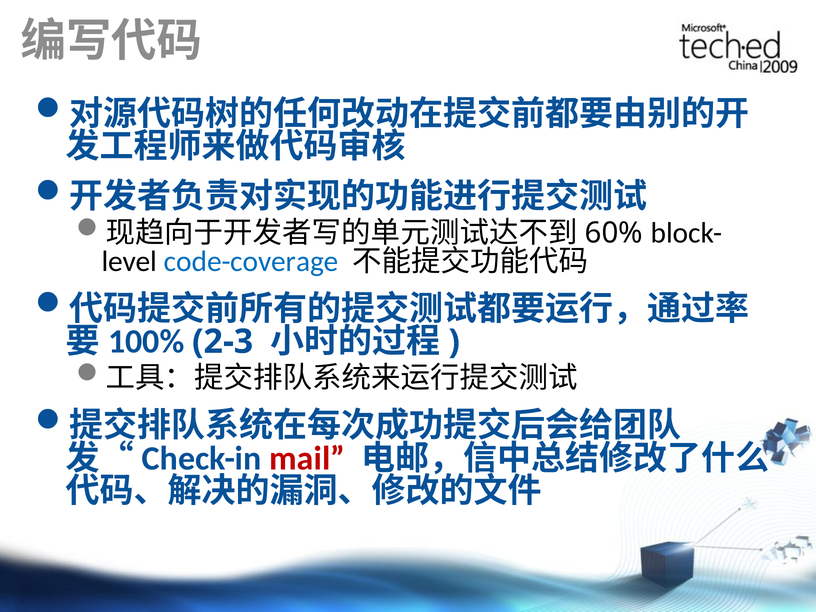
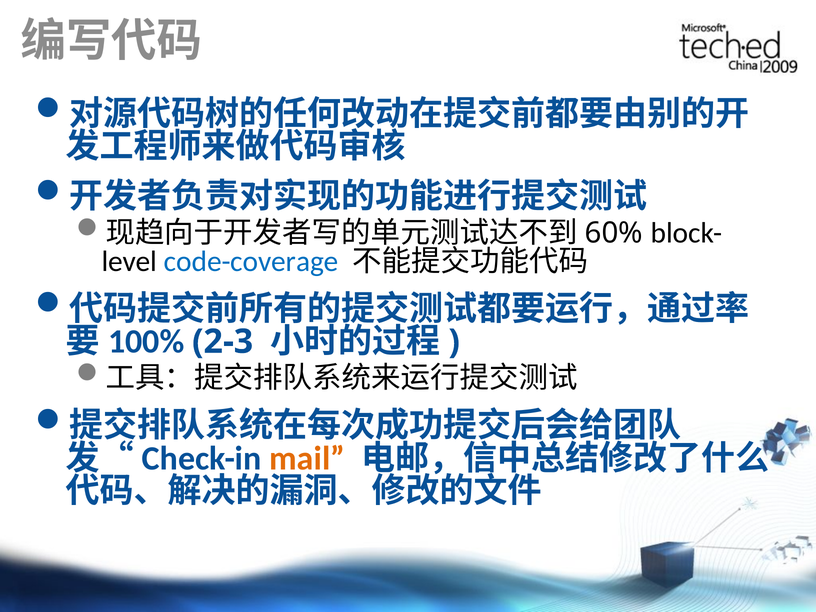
mail colour: red -> orange (307, 458)
